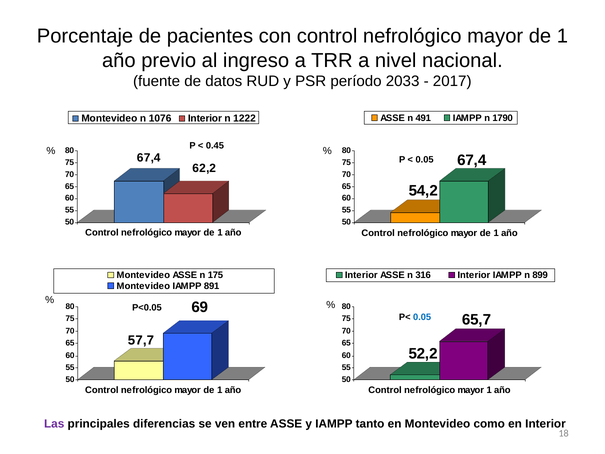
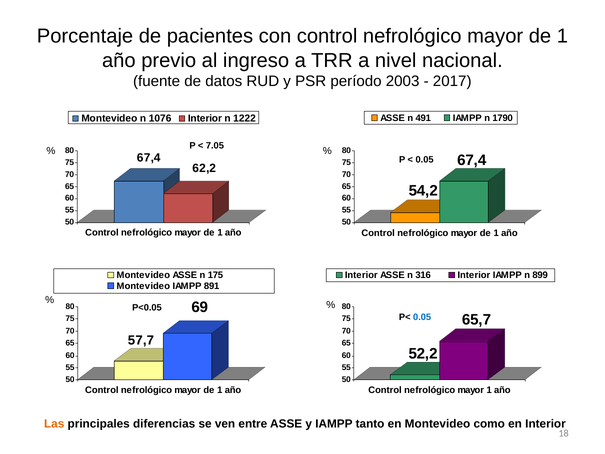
2033: 2033 -> 2003 (403, 81)
0.45: 0.45 -> 7.05 (215, 145)
Las colour: purple -> orange (54, 423)
